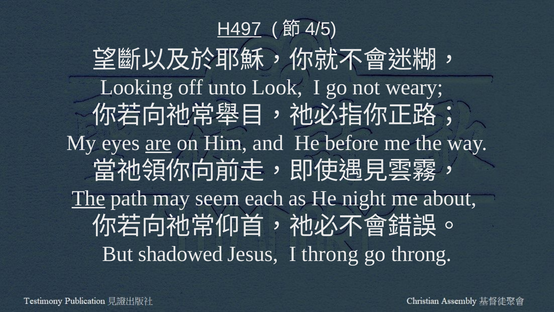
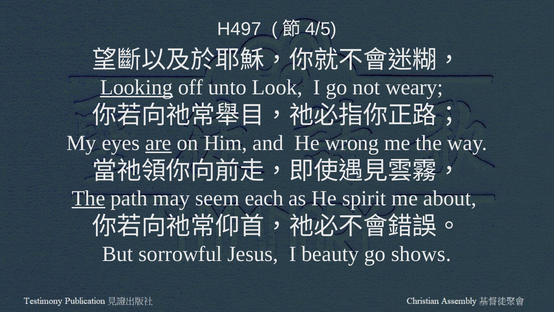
H497 underline: present -> none (239, 29)
Looking underline: none -> present (136, 87)
before: before -> wrong (352, 143)
night: night -> spirit (364, 198)
shadowed: shadowed -> sorrowful (180, 254)
I throng: throng -> beauty (330, 254)
go throng: throng -> shows (421, 254)
